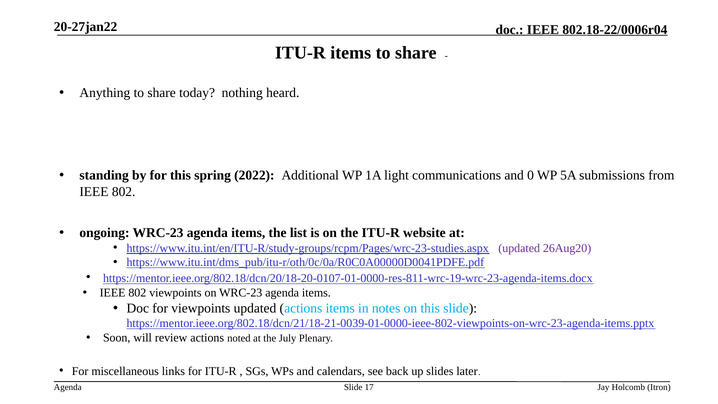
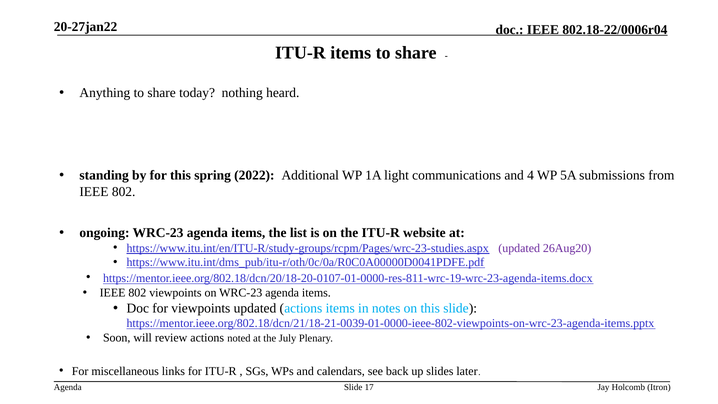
0: 0 -> 4 (531, 175)
